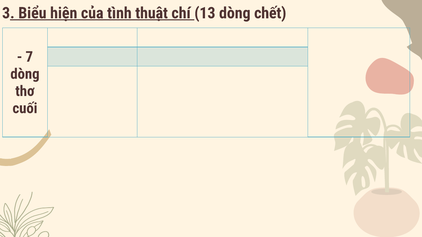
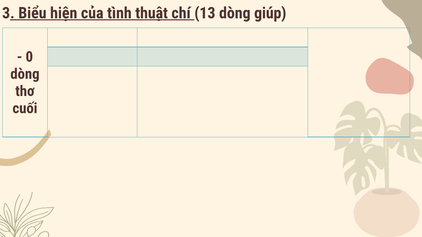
chết: chết -> giúp (270, 13)
7: 7 -> 0 (29, 57)
